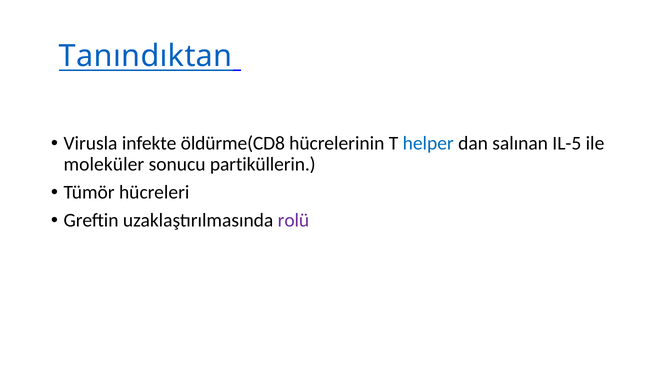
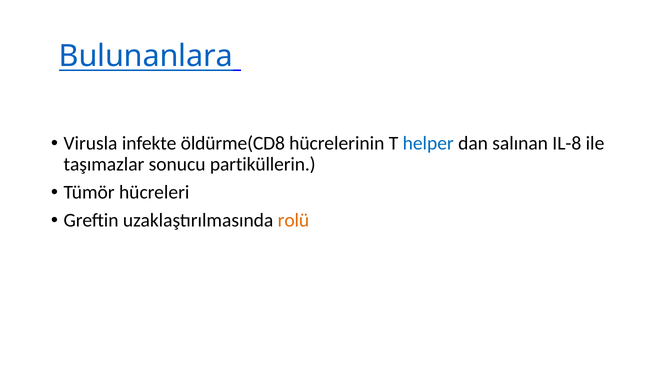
Tanındıktan: Tanındıktan -> Bulunanlara (146, 56)
IL-5: IL-5 -> IL-8 (567, 144)
moleküler: moleküler -> taşımazlar (104, 165)
rolü colour: purple -> orange (293, 221)
